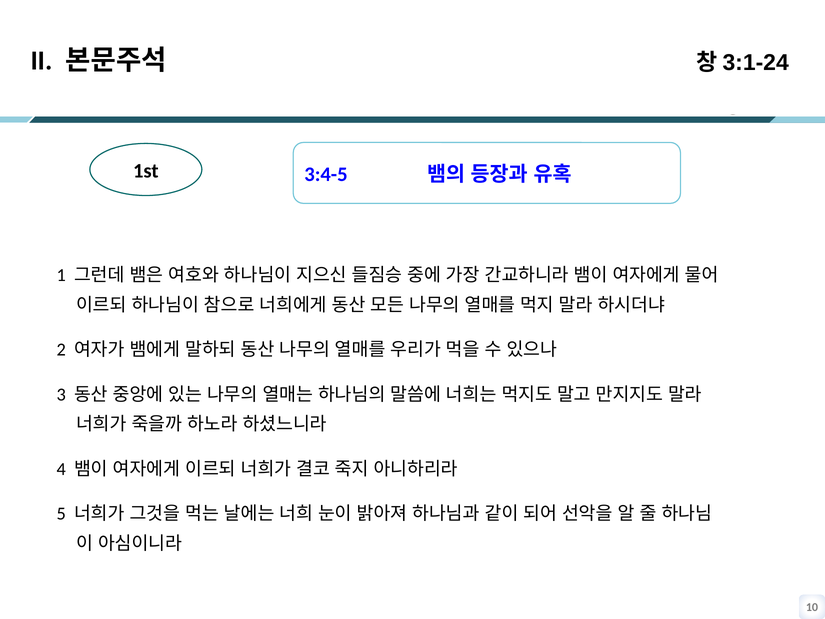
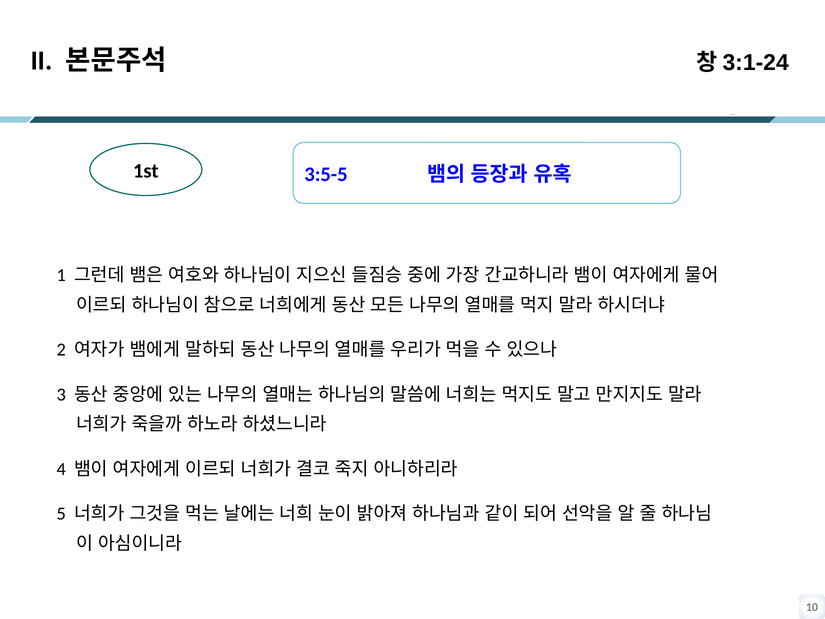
3:4-5: 3:4-5 -> 3:5-5 (326, 174)
